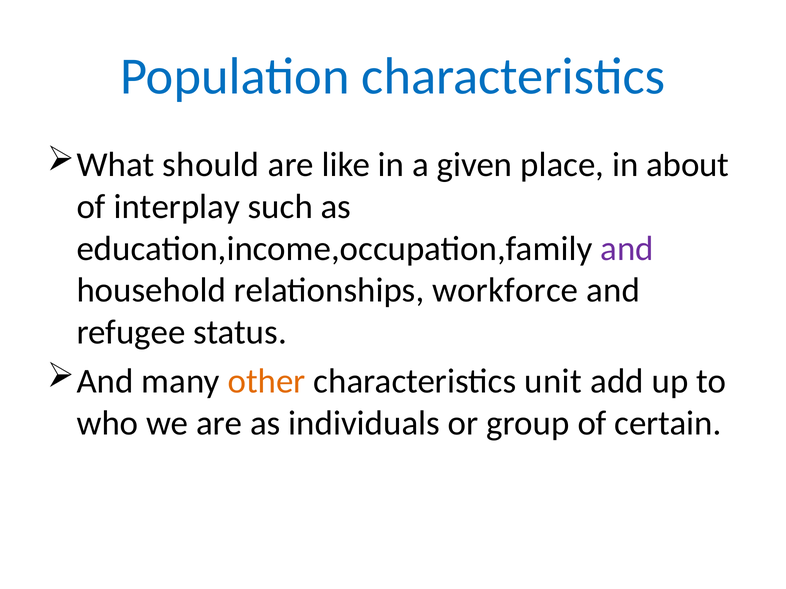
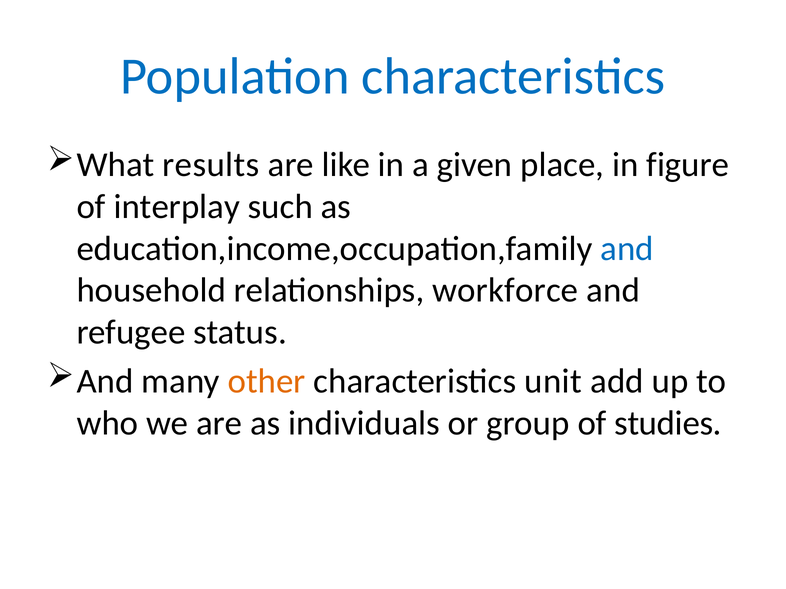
should: should -> results (211, 165)
about: about -> figure (688, 165)
and colour: purple -> blue (627, 249)
certain: certain -> studies (668, 423)
